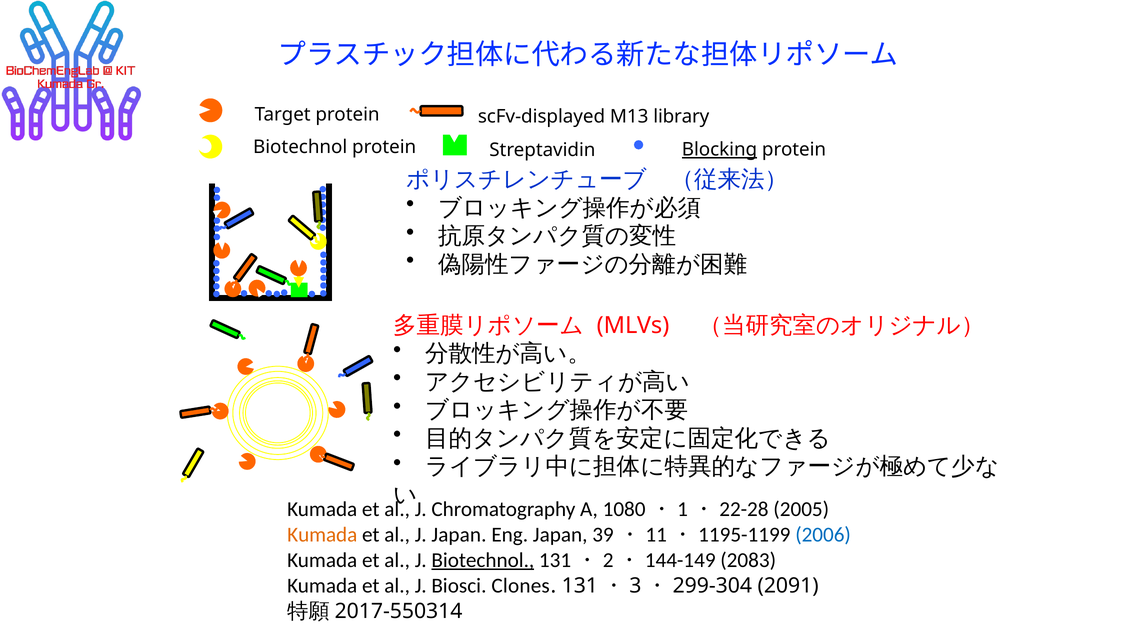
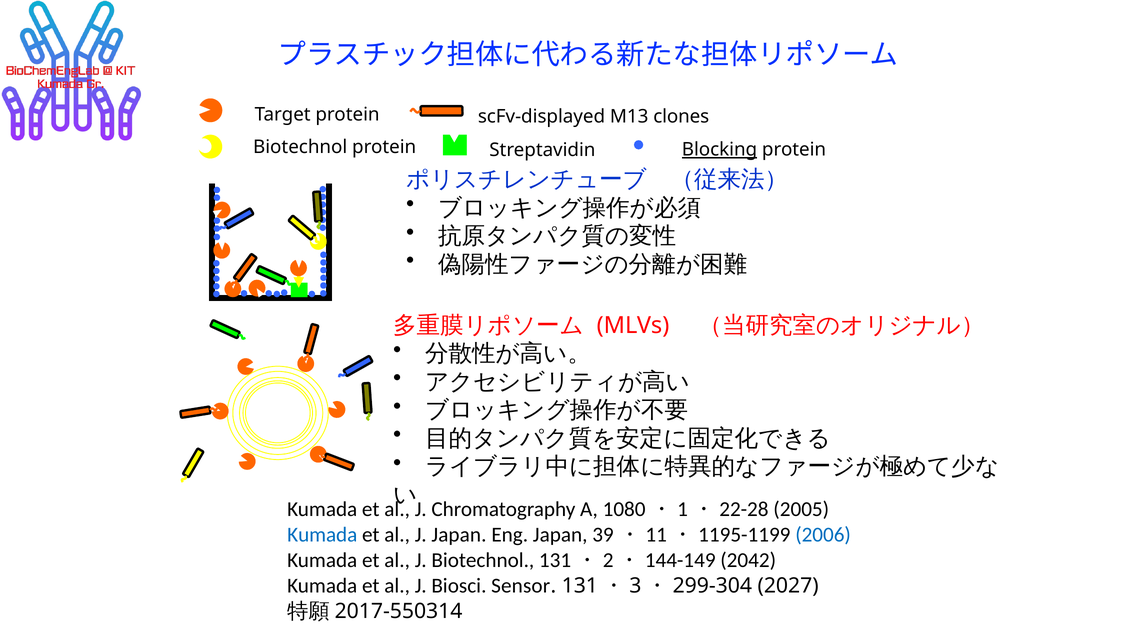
library: library -> clones (681, 117)
Kumada colour: orange -> blue (322, 534)
Biotechnol underline: present -> none (483, 560)
2083: 2083 -> 2042 (748, 560)
Clones: Clones -> Sensor (521, 585)
2091: 2091 -> 2027 (788, 585)
